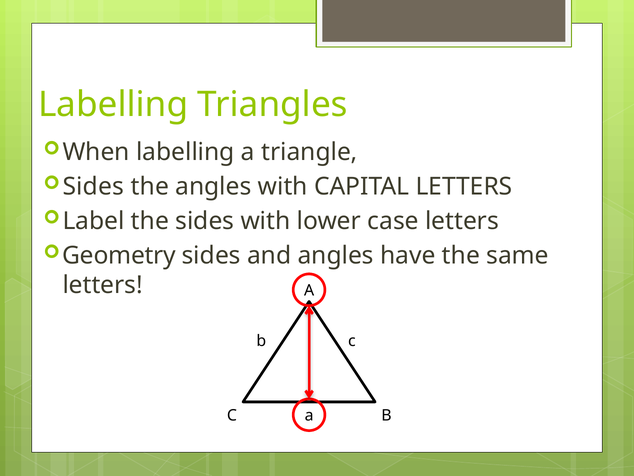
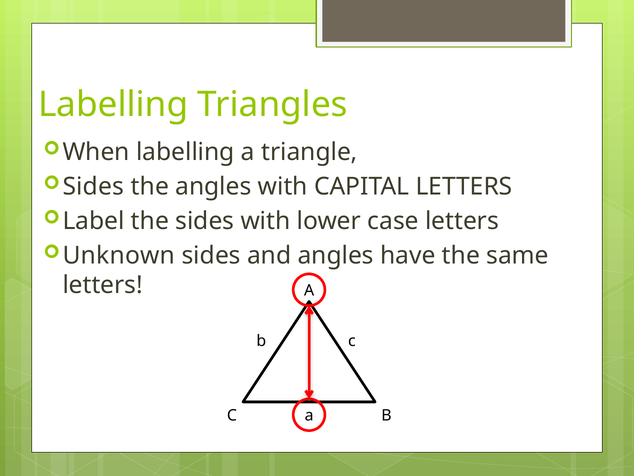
Geometry: Geometry -> Unknown (119, 255)
